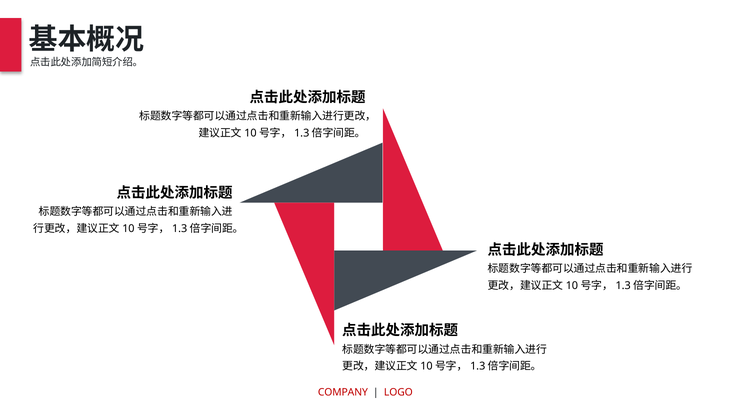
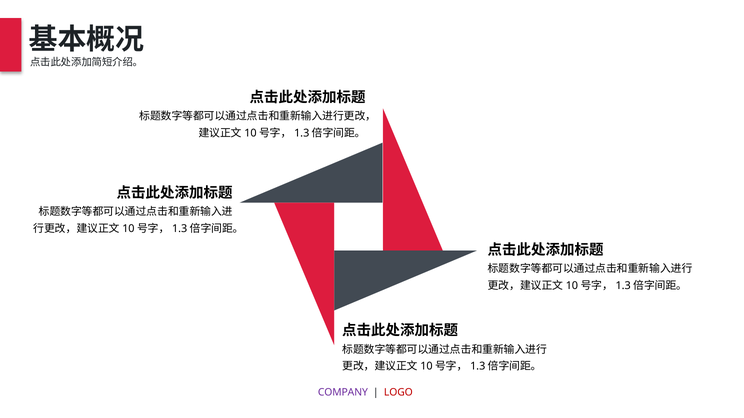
COMPANY colour: red -> purple (343, 393)
